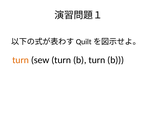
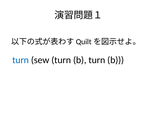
turn colour: orange -> blue (21, 60)
